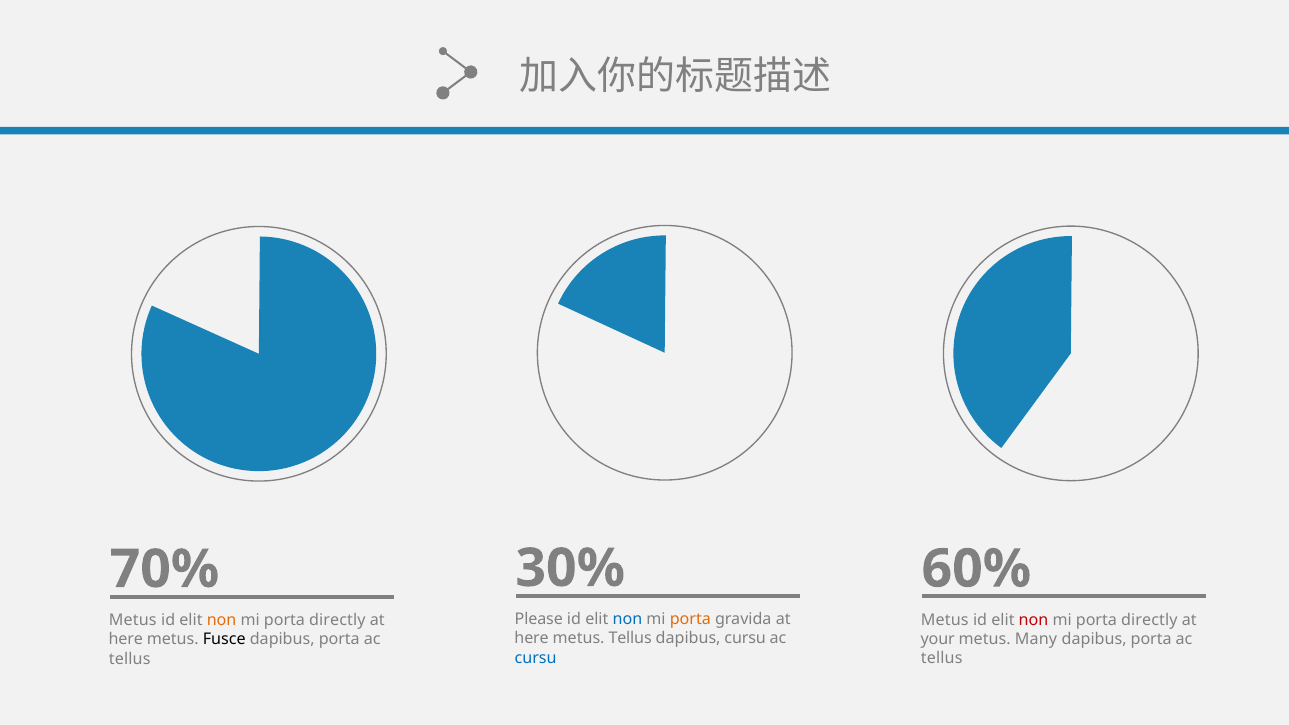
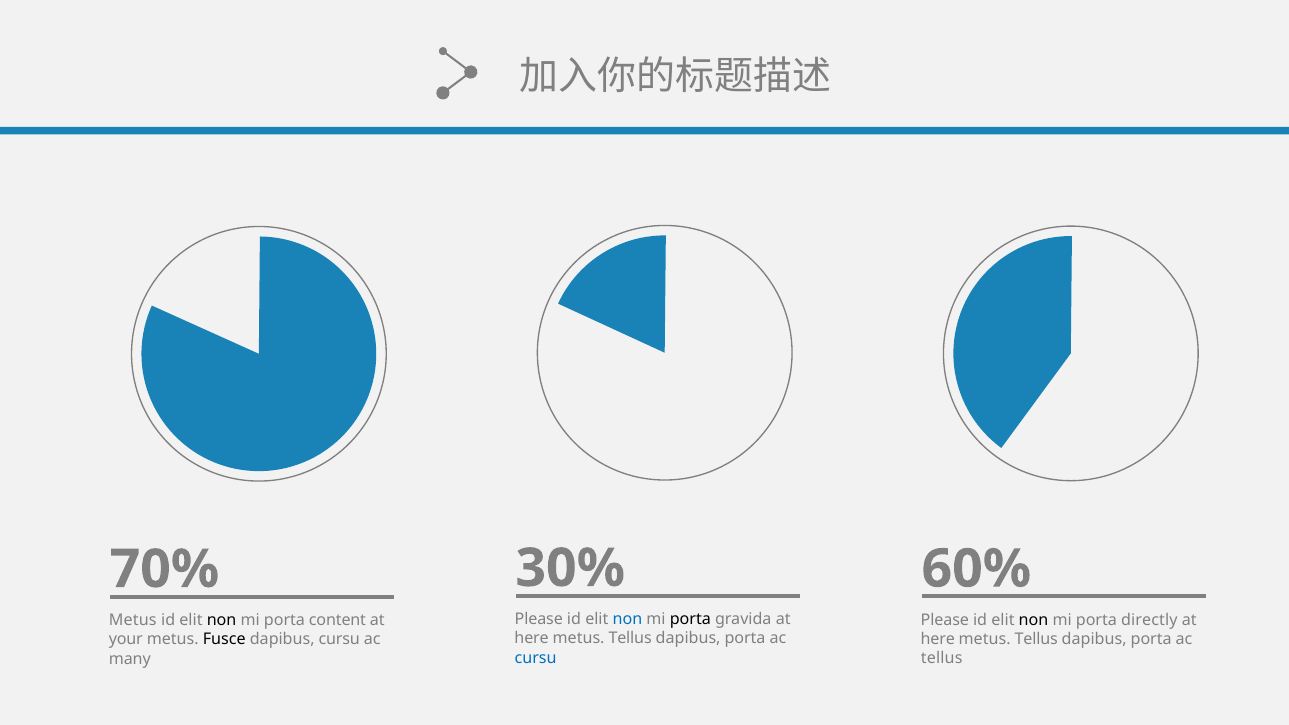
porta colour: orange -> black (690, 619)
Metus: Metus -> Please (945, 620)
non colour: red -> black (1034, 620)
non colour: orange -> black (222, 620)
directly: directly -> content (337, 620)
cursu: cursu -> porta (745, 639)
your: your -> here (938, 639)
Many: Many -> Tellus (1036, 639)
here: here -> your (126, 640)
porta: porta -> cursu (339, 640)
tellus: tellus -> many (130, 659)
